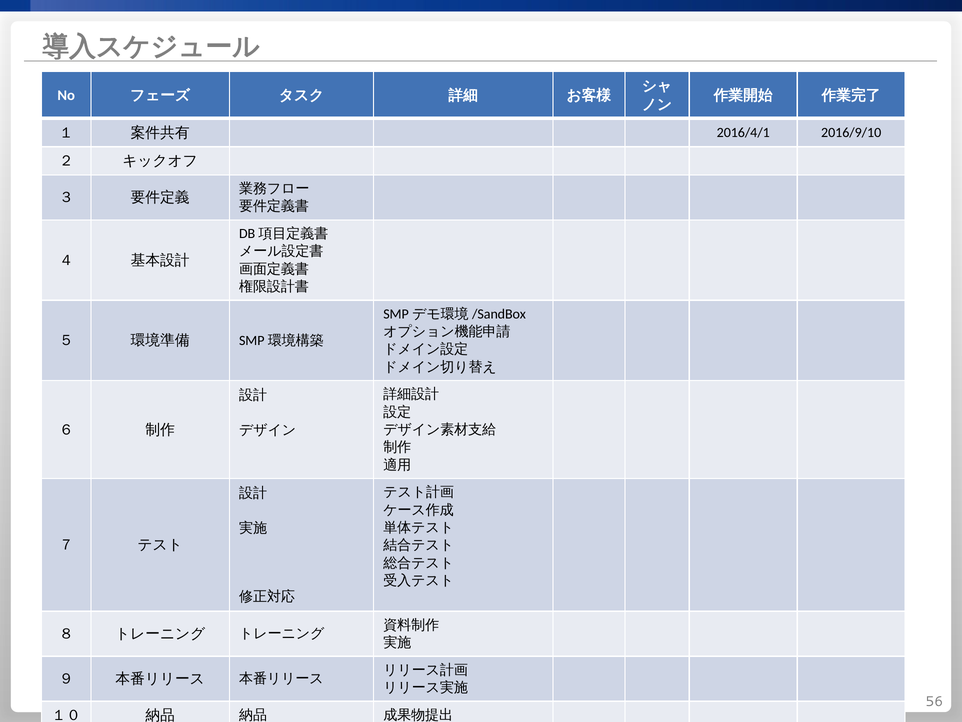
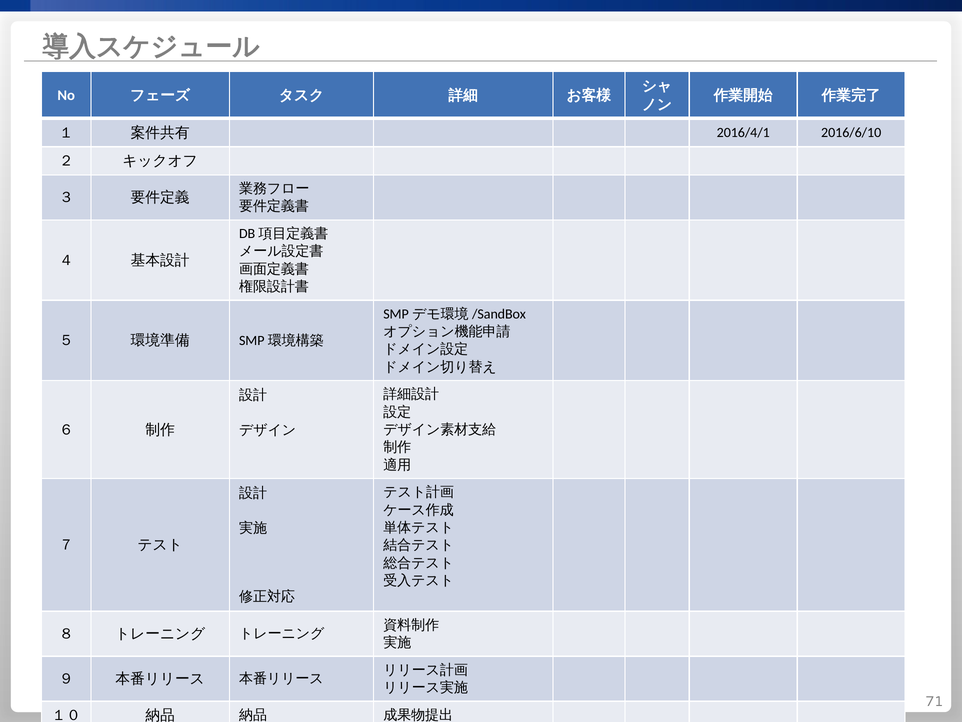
2016/9/10: 2016/9/10 -> 2016/6/10 (851, 133)
56: 56 -> 71 (934, 701)
